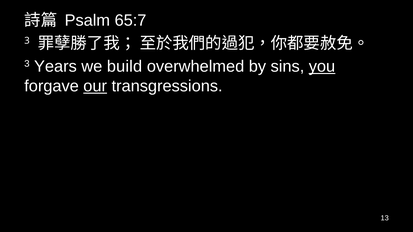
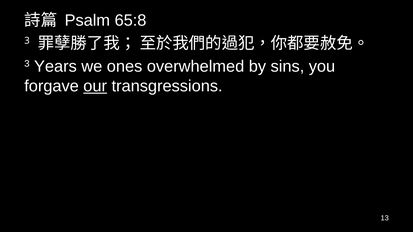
65:7: 65:7 -> 65:8 (131, 21)
build: build -> ones (125, 66)
you underline: present -> none (322, 66)
